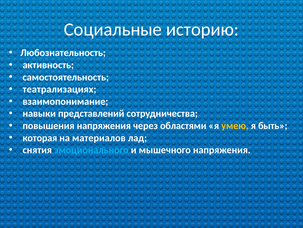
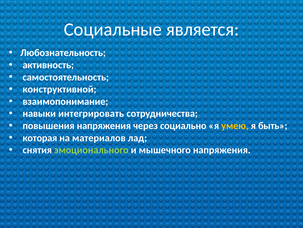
историю: историю -> является (203, 29)
театрализациях: театрализациях -> конструктивной (59, 89)
представлений: представлений -> интегрировать (91, 113)
областями: областями -> социально (183, 125)
эмоционального colour: light blue -> light green (91, 150)
